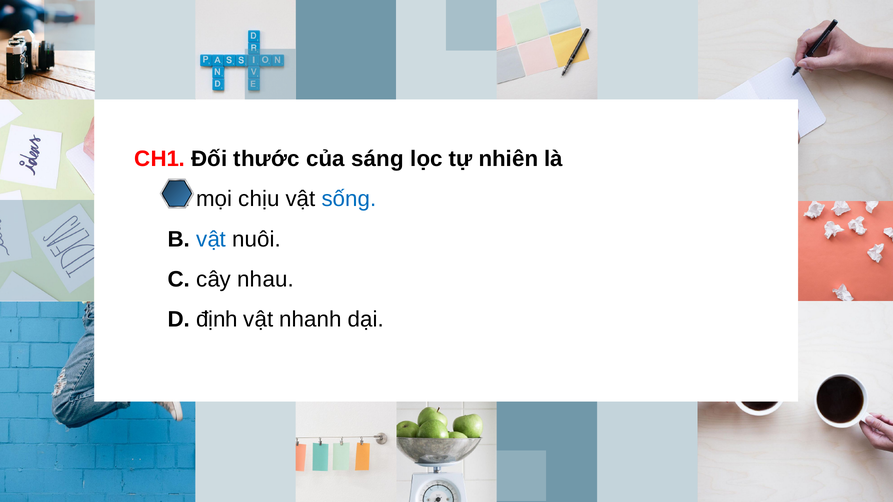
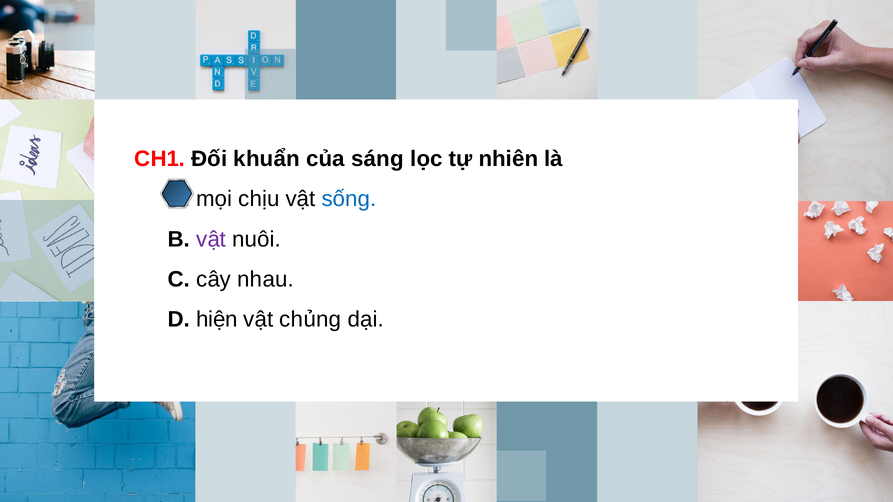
thước: thước -> khuẩn (267, 159)
vật colour: blue -> purple (211, 239)
định: định -> hiện (217, 320)
nhanh: nhanh -> chủng (310, 320)
